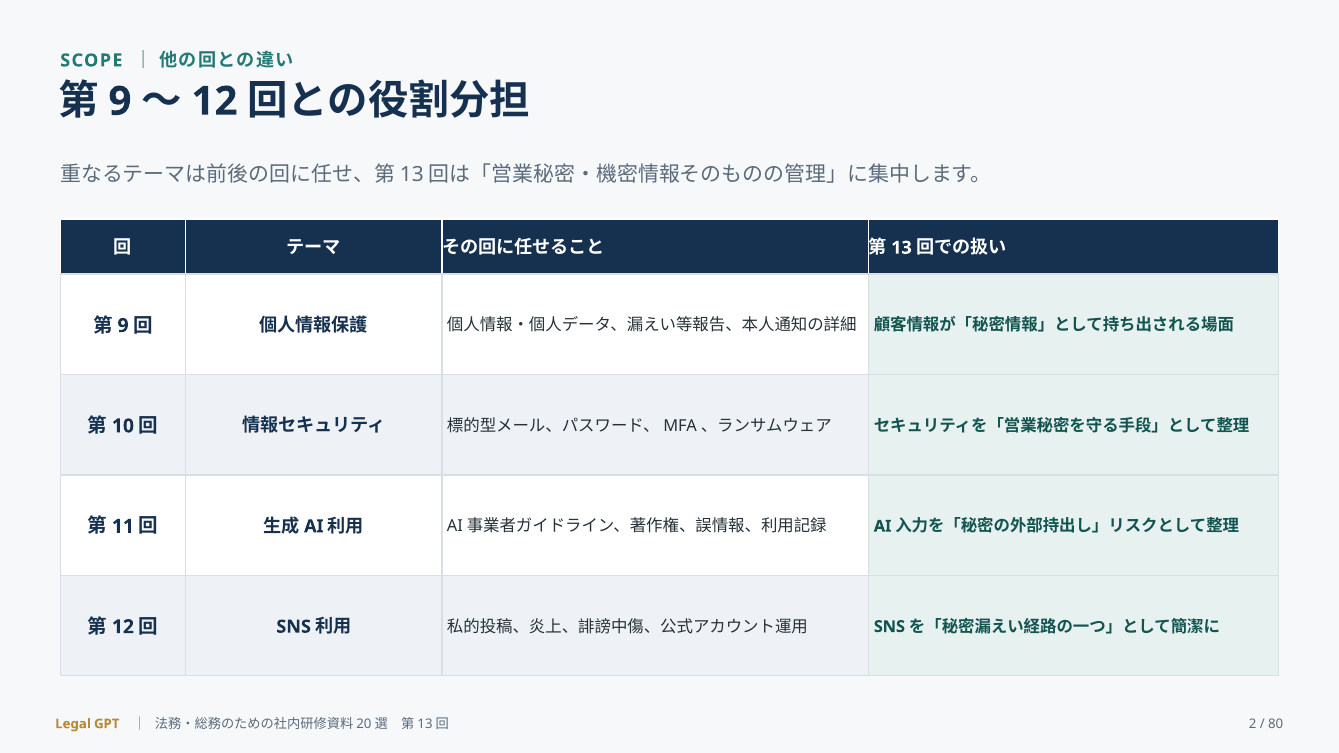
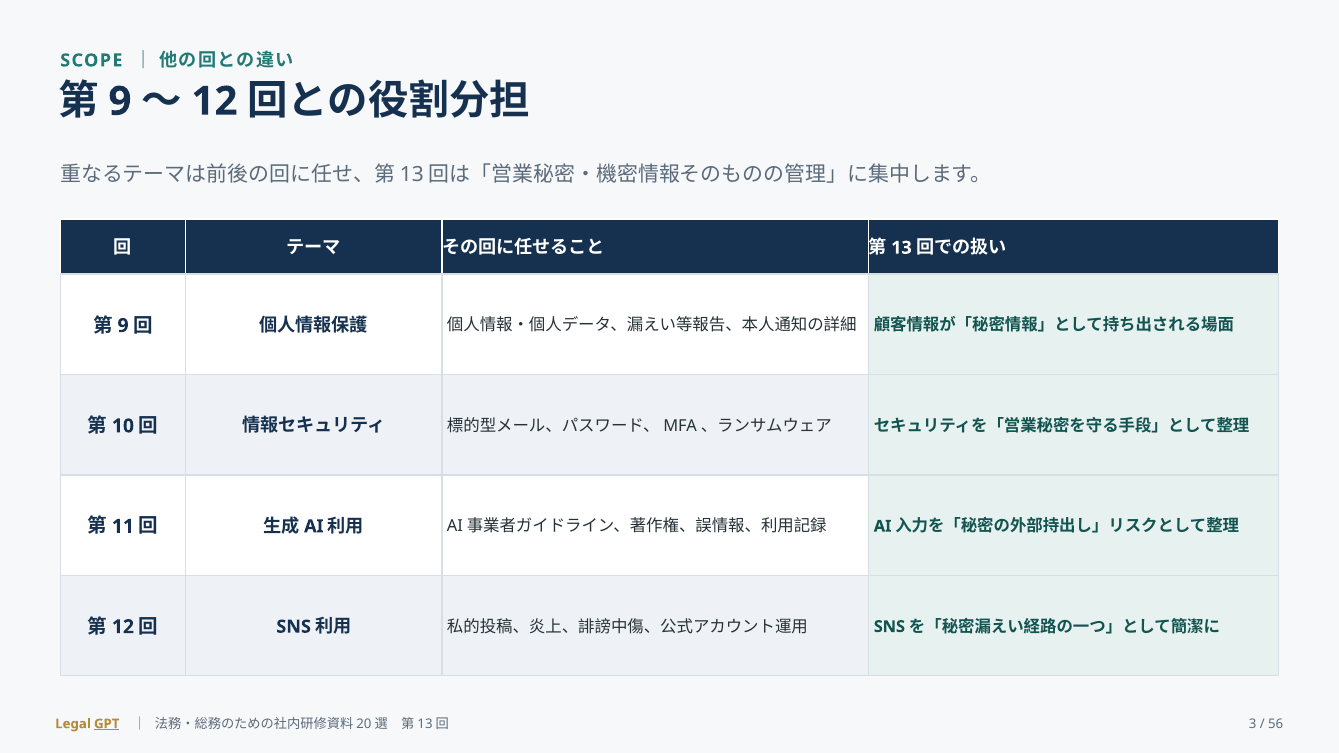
GPT underline: none -> present (107, 724)
2: 2 -> 3 (1253, 724)
80: 80 -> 56 (1276, 724)
